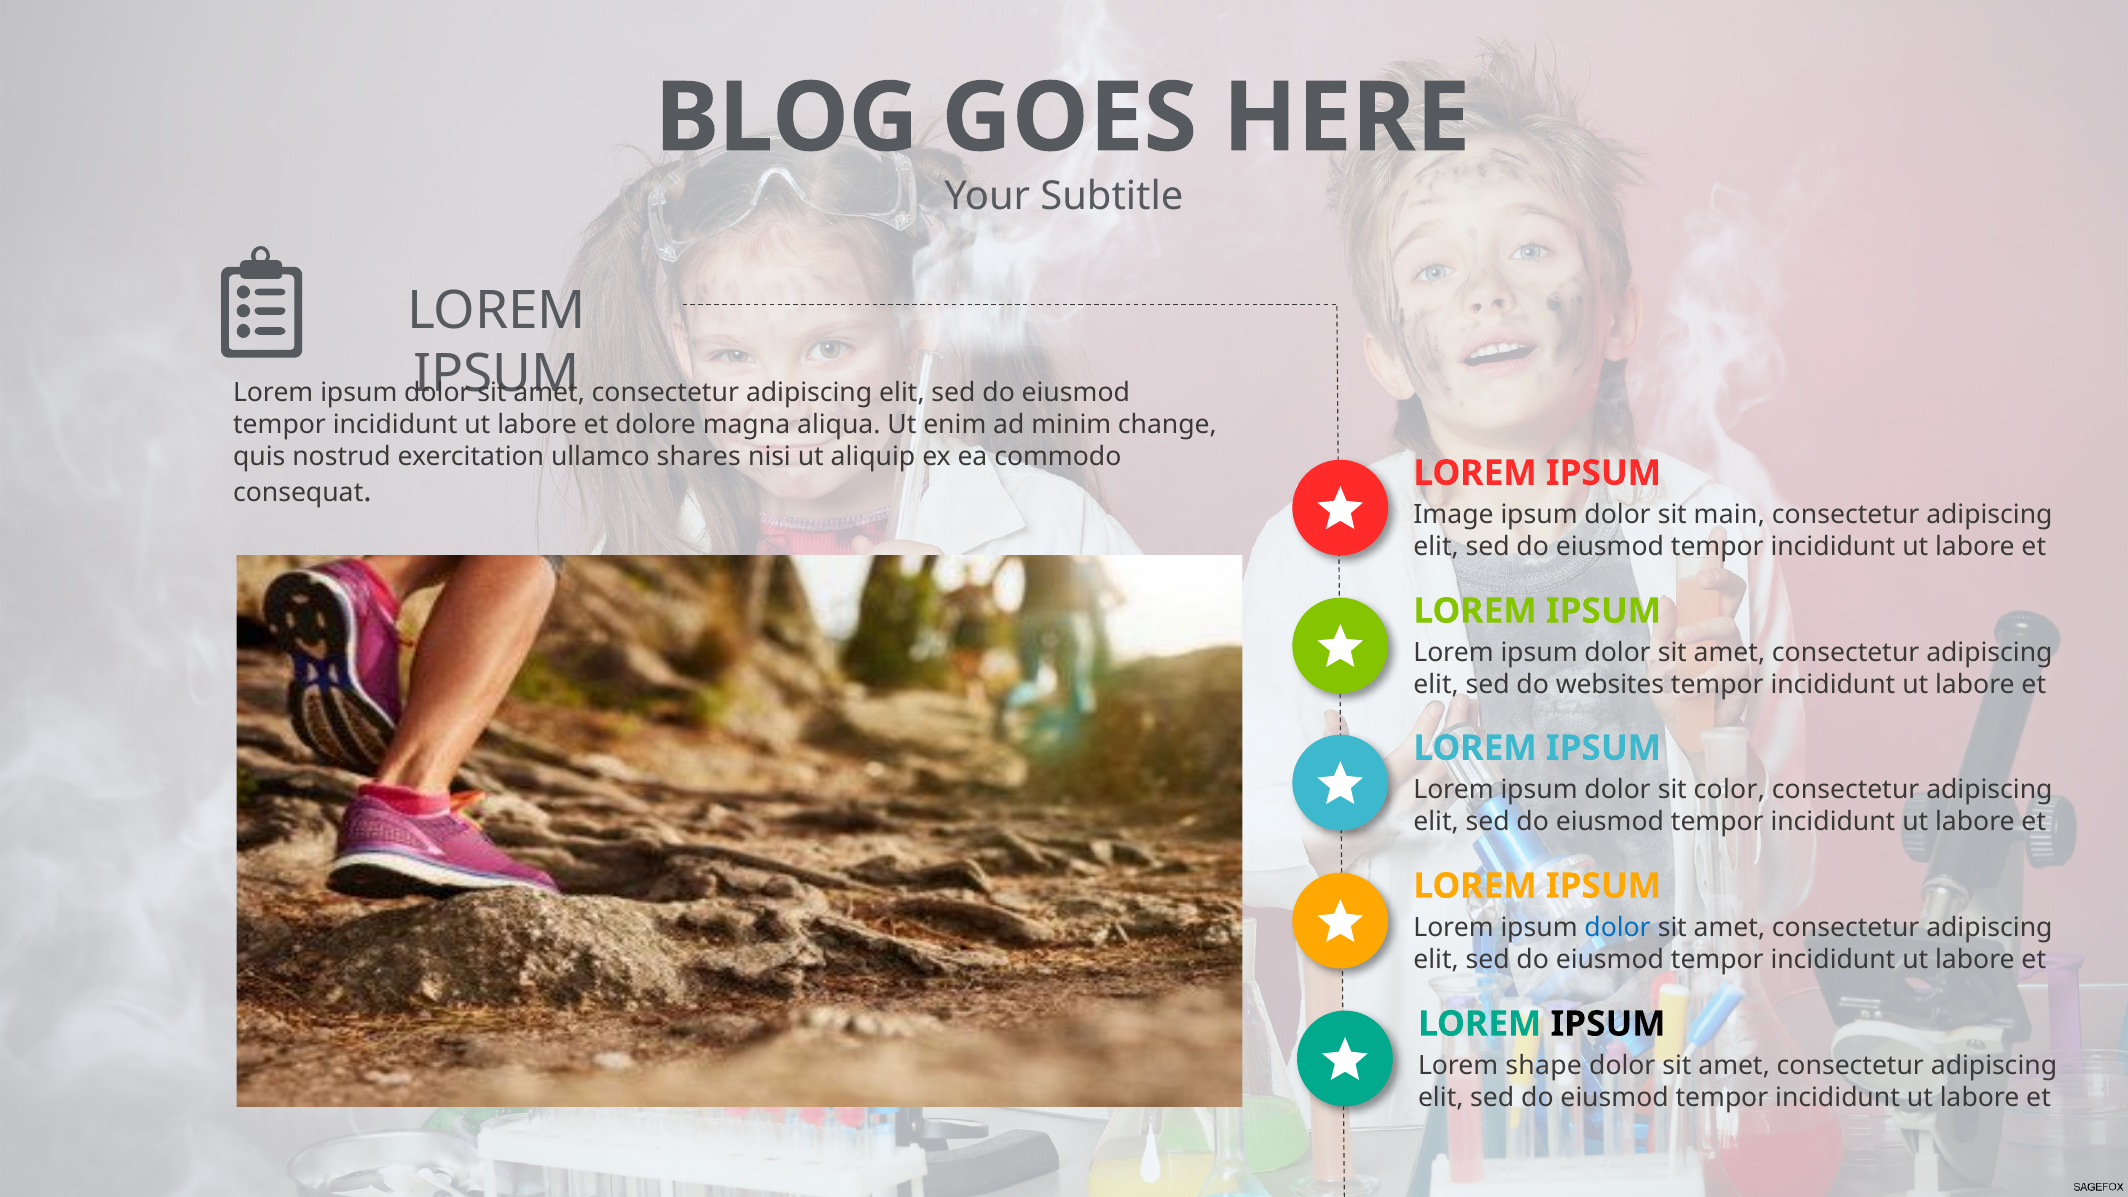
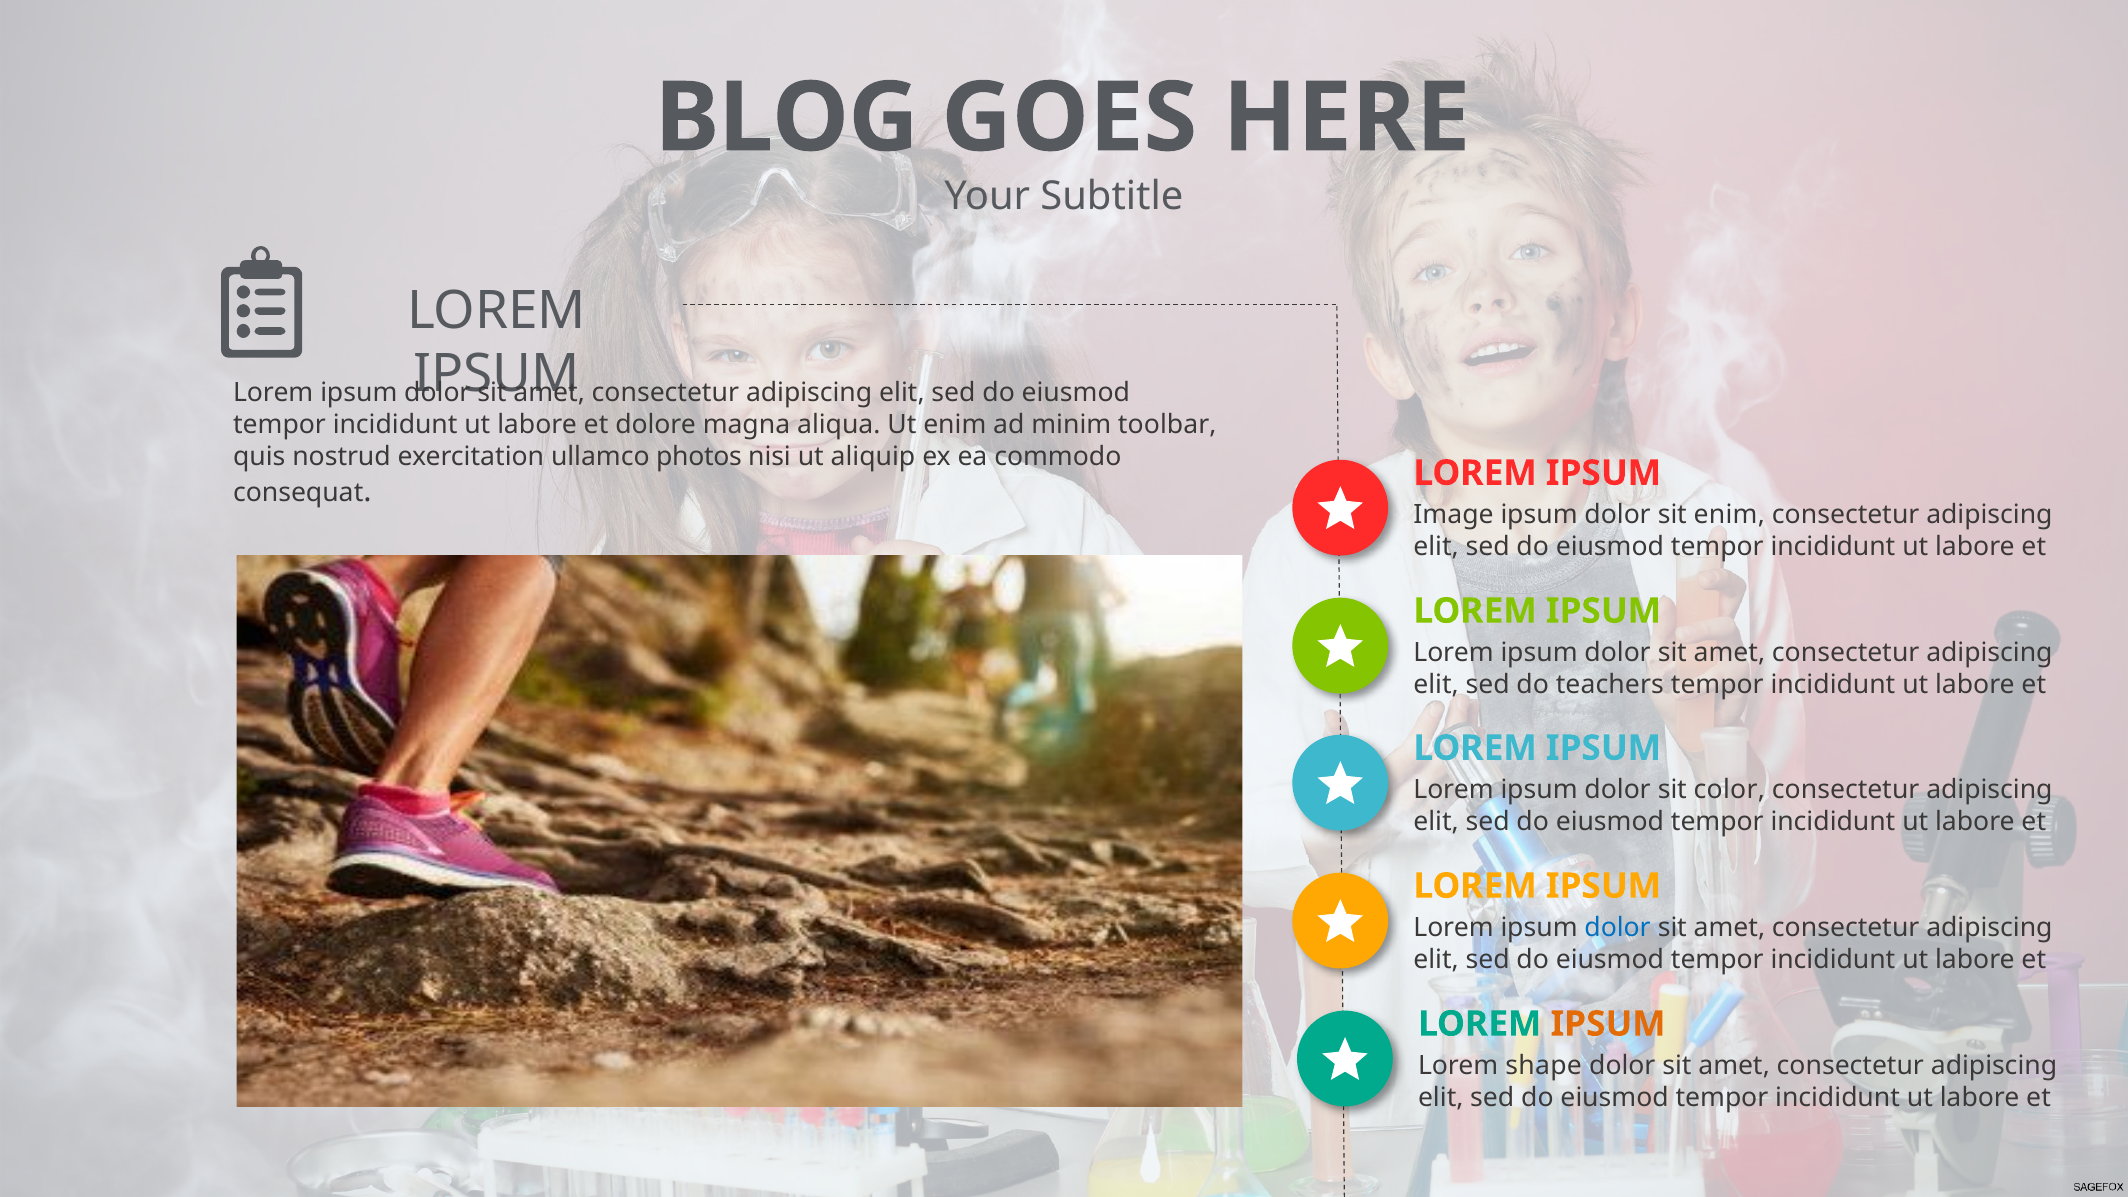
change: change -> toolbar (1167, 425)
shares: shares -> photos (699, 457)
sit main: main -> enim (1729, 515)
websites: websites -> teachers (1610, 685)
IPSUM colour: black -> orange (1608, 1024)
